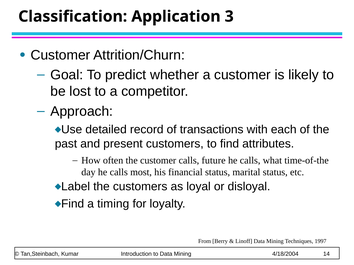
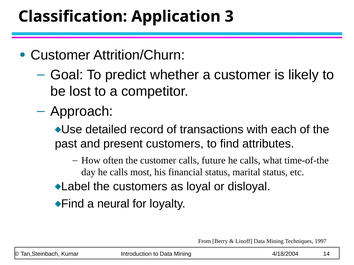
timing: timing -> neural (113, 204)
